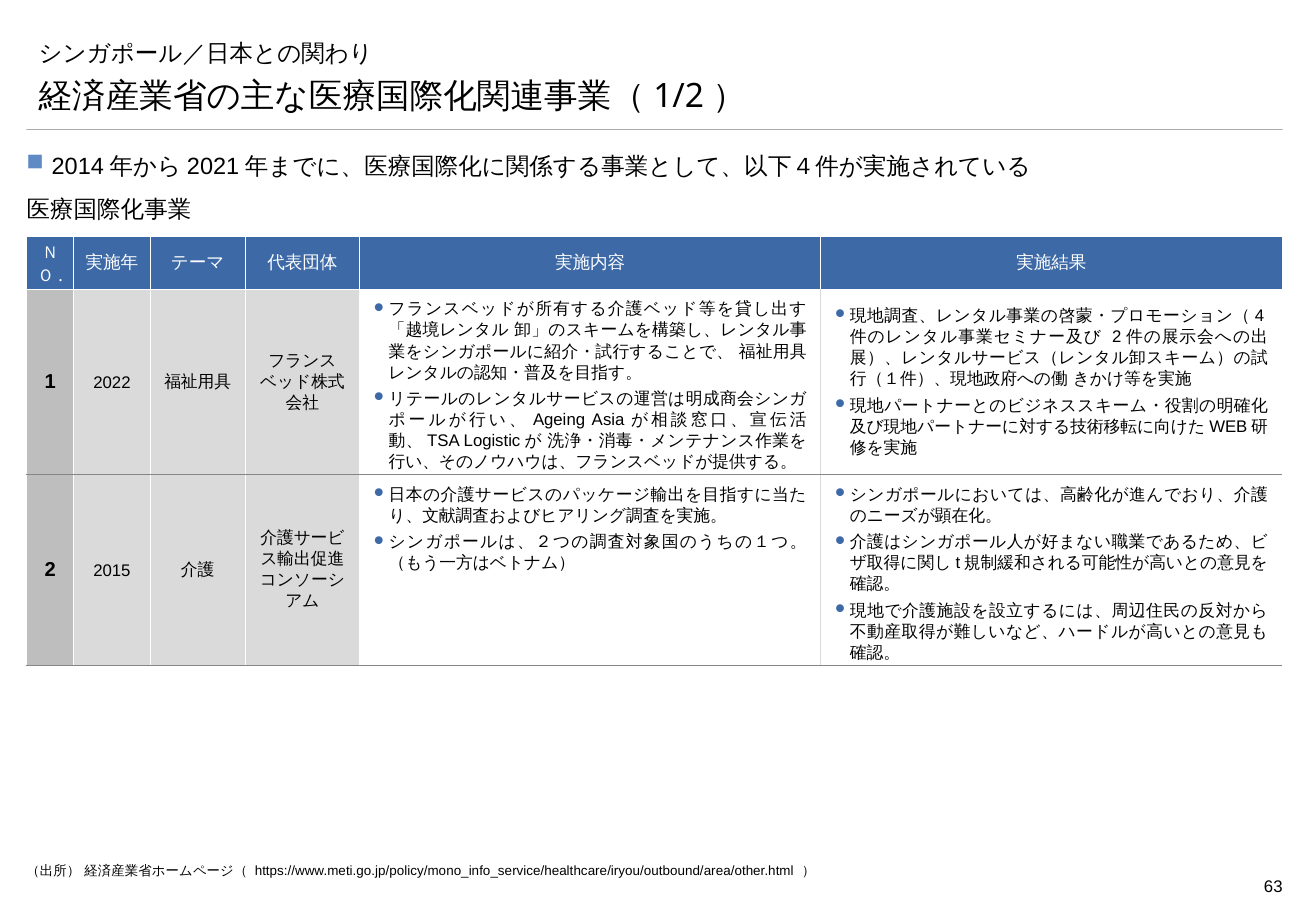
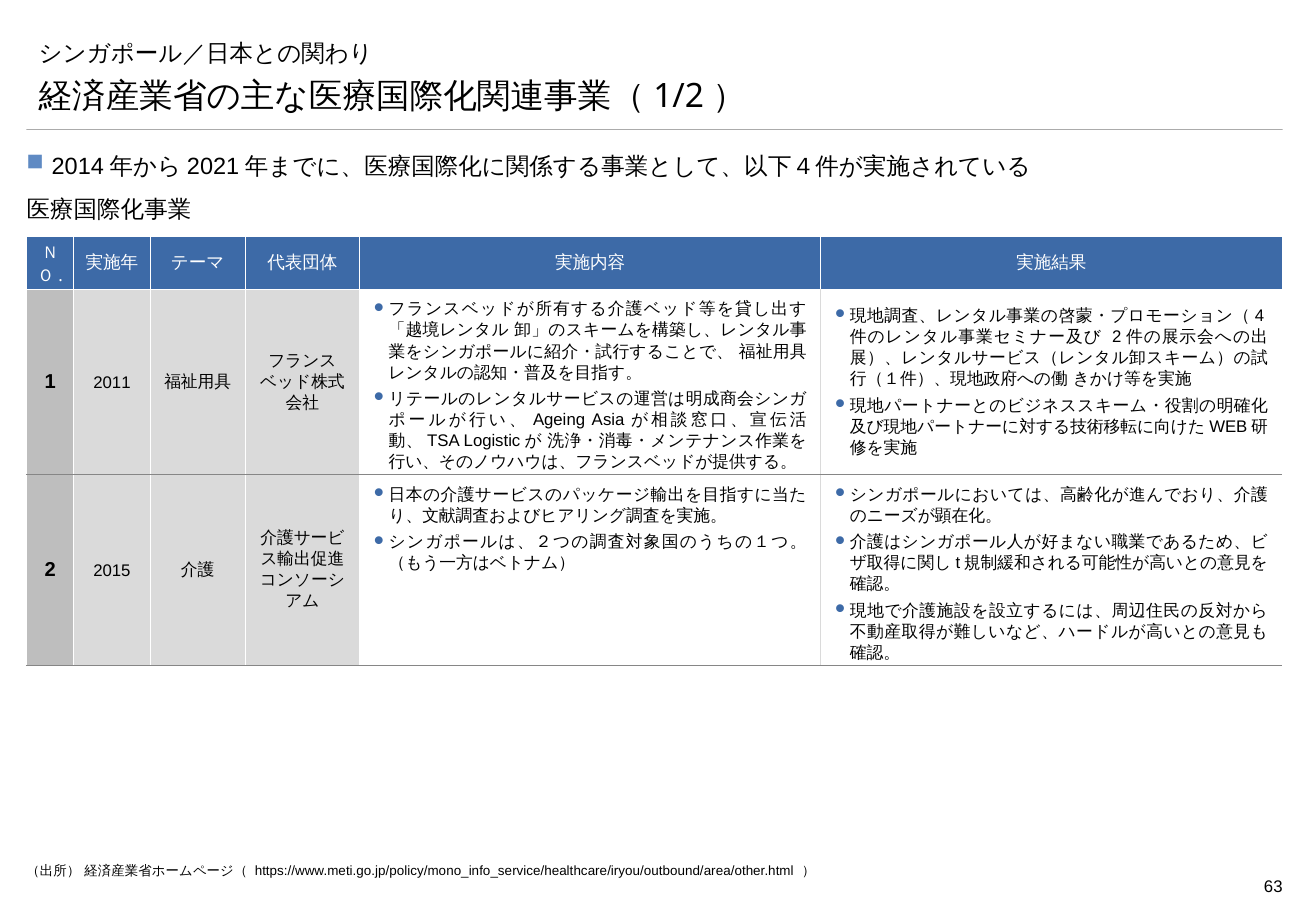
2022: 2022 -> 2011 (112, 383)
